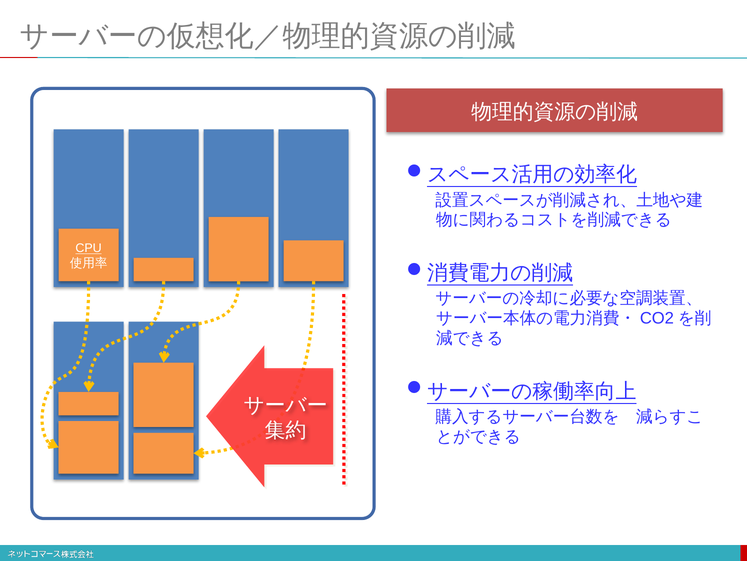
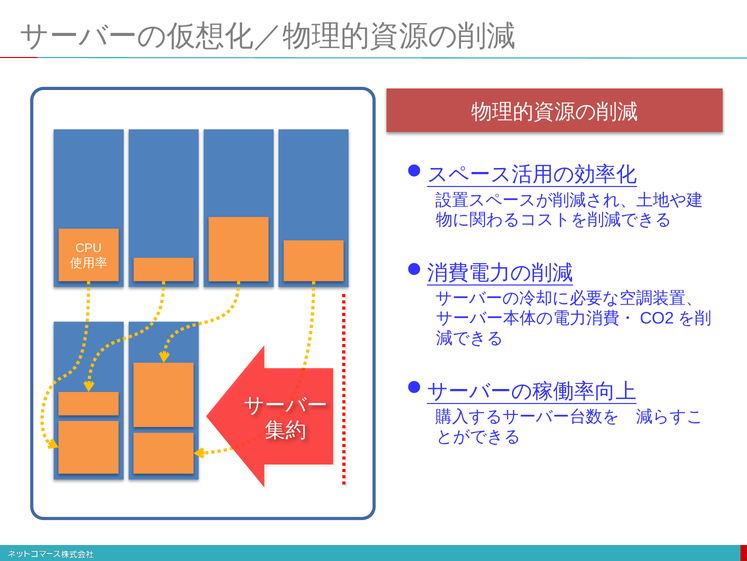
CPU underline: present -> none (89, 248)
